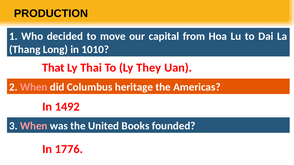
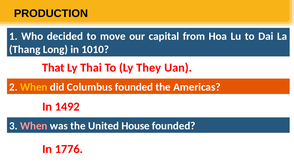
When colour: pink -> yellow (34, 87)
Columbus heritage: heritage -> founded (134, 87)
Books: Books -> House (136, 126)
